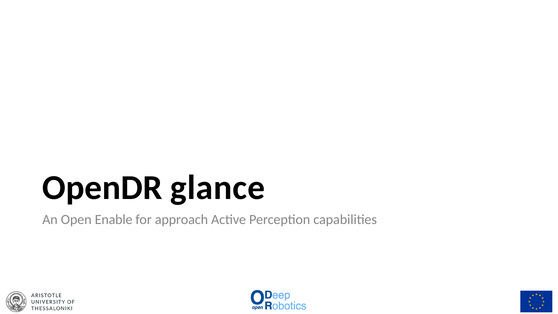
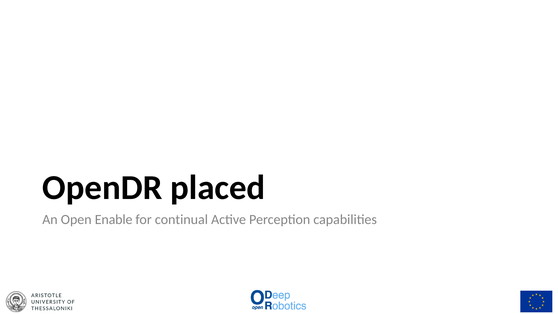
glance: glance -> placed (218, 188)
approach: approach -> continual (181, 220)
